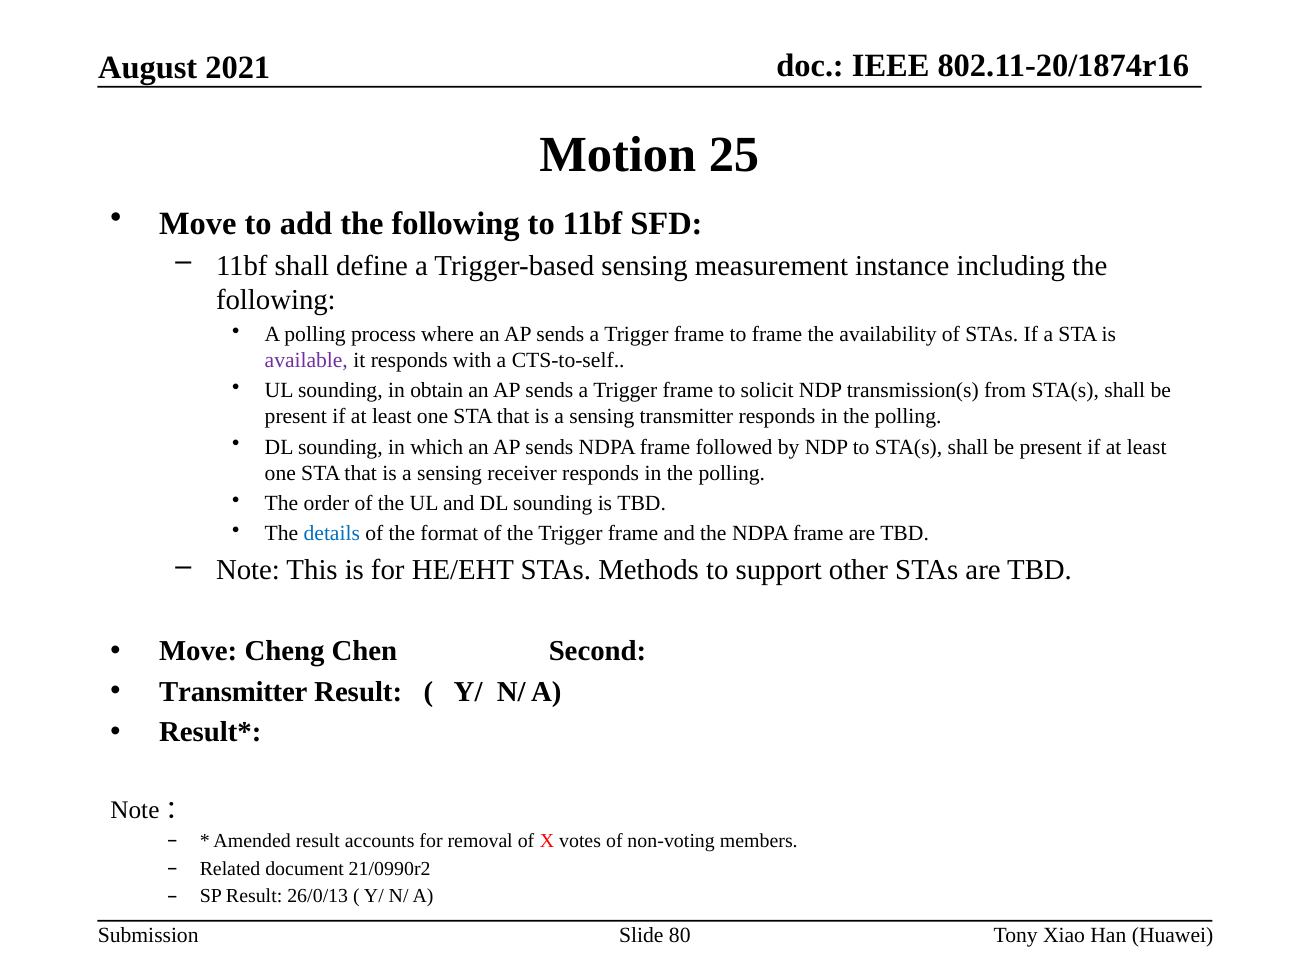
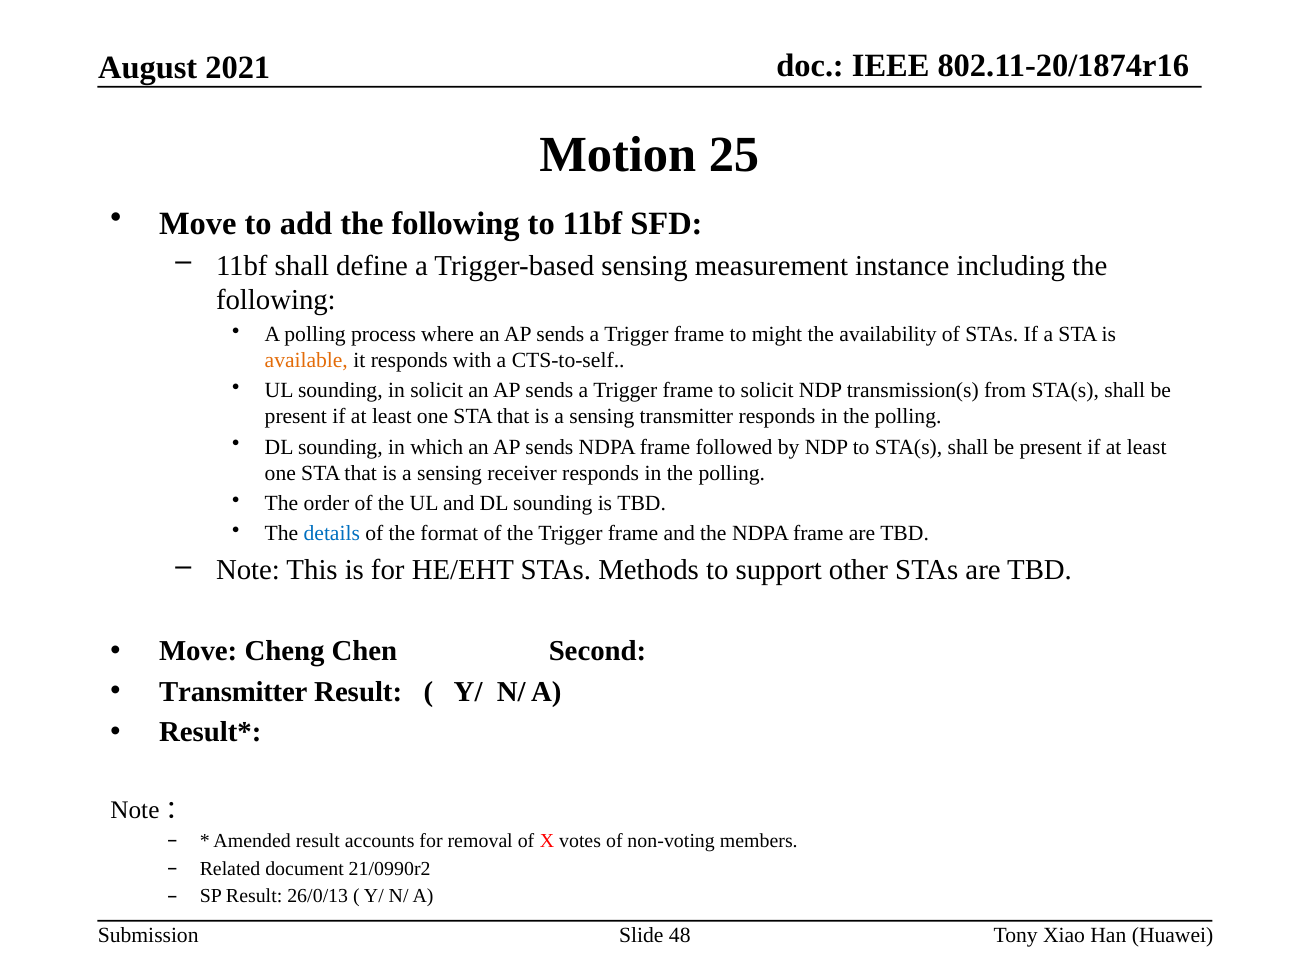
to frame: frame -> might (777, 334)
available colour: purple -> orange (306, 360)
in obtain: obtain -> solicit (437, 390)
80: 80 -> 48 (680, 934)
